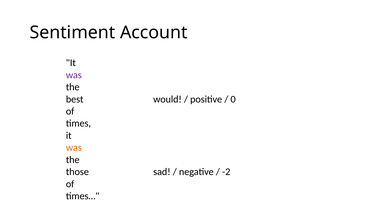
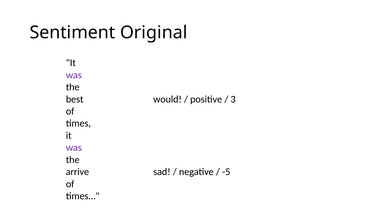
Account: Account -> Original (154, 33)
0: 0 -> 3 (233, 99)
was colour: orange -> purple (74, 148)
those: those -> arrive (77, 172)
-2: -2 -> -5 (226, 172)
